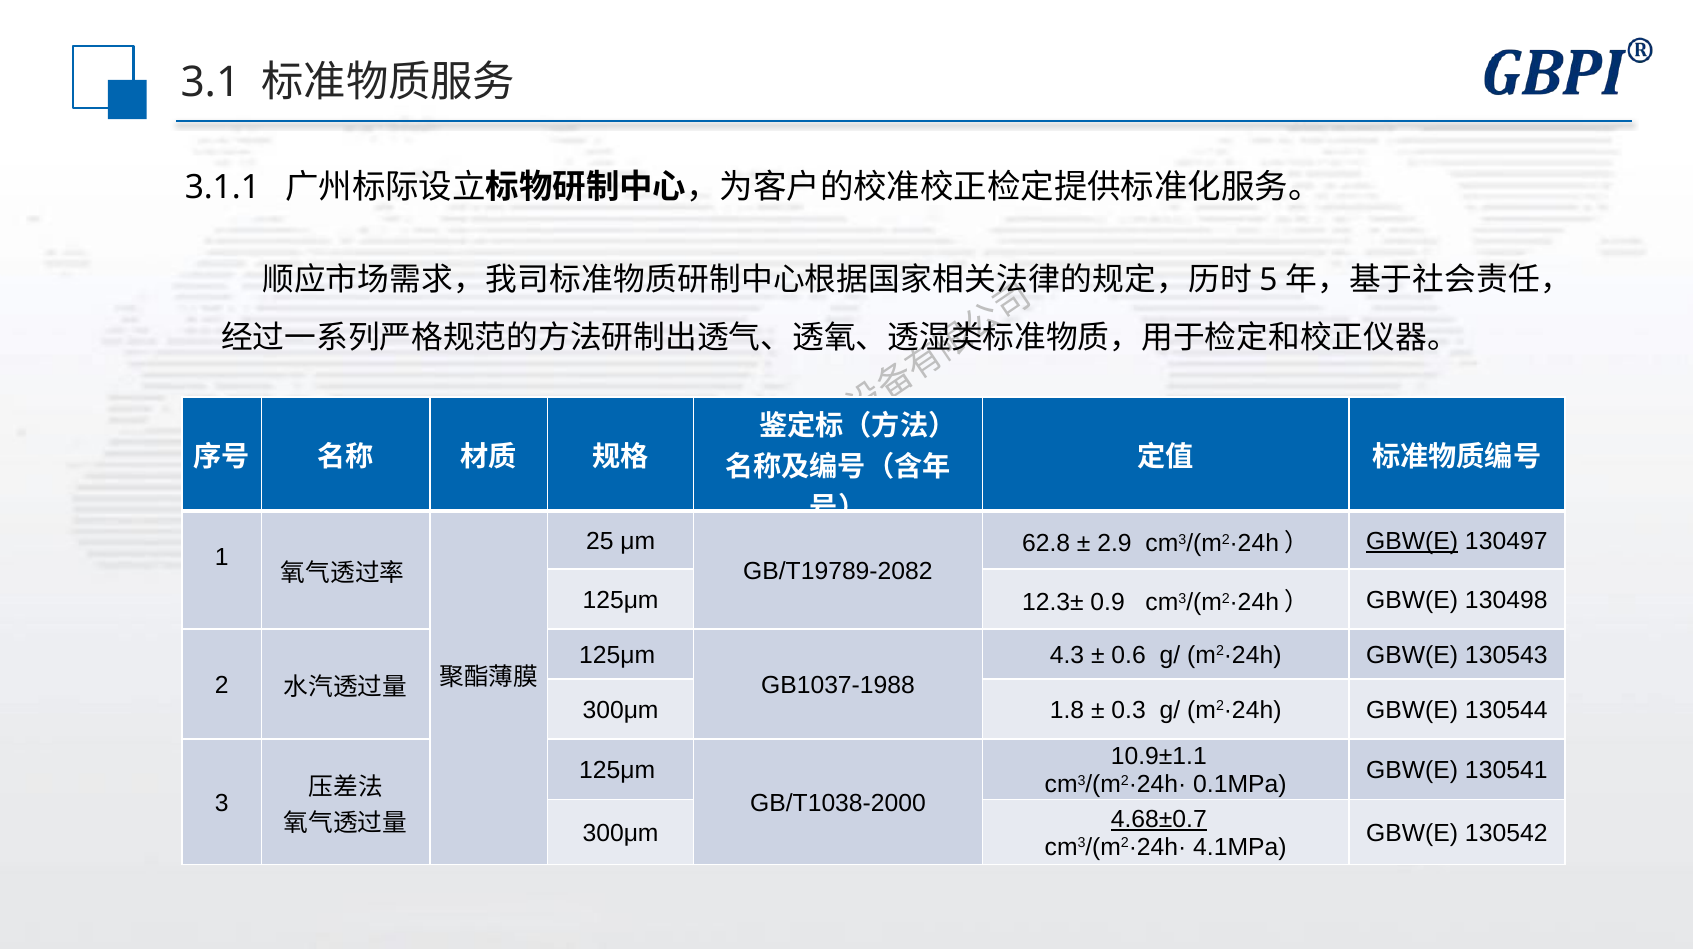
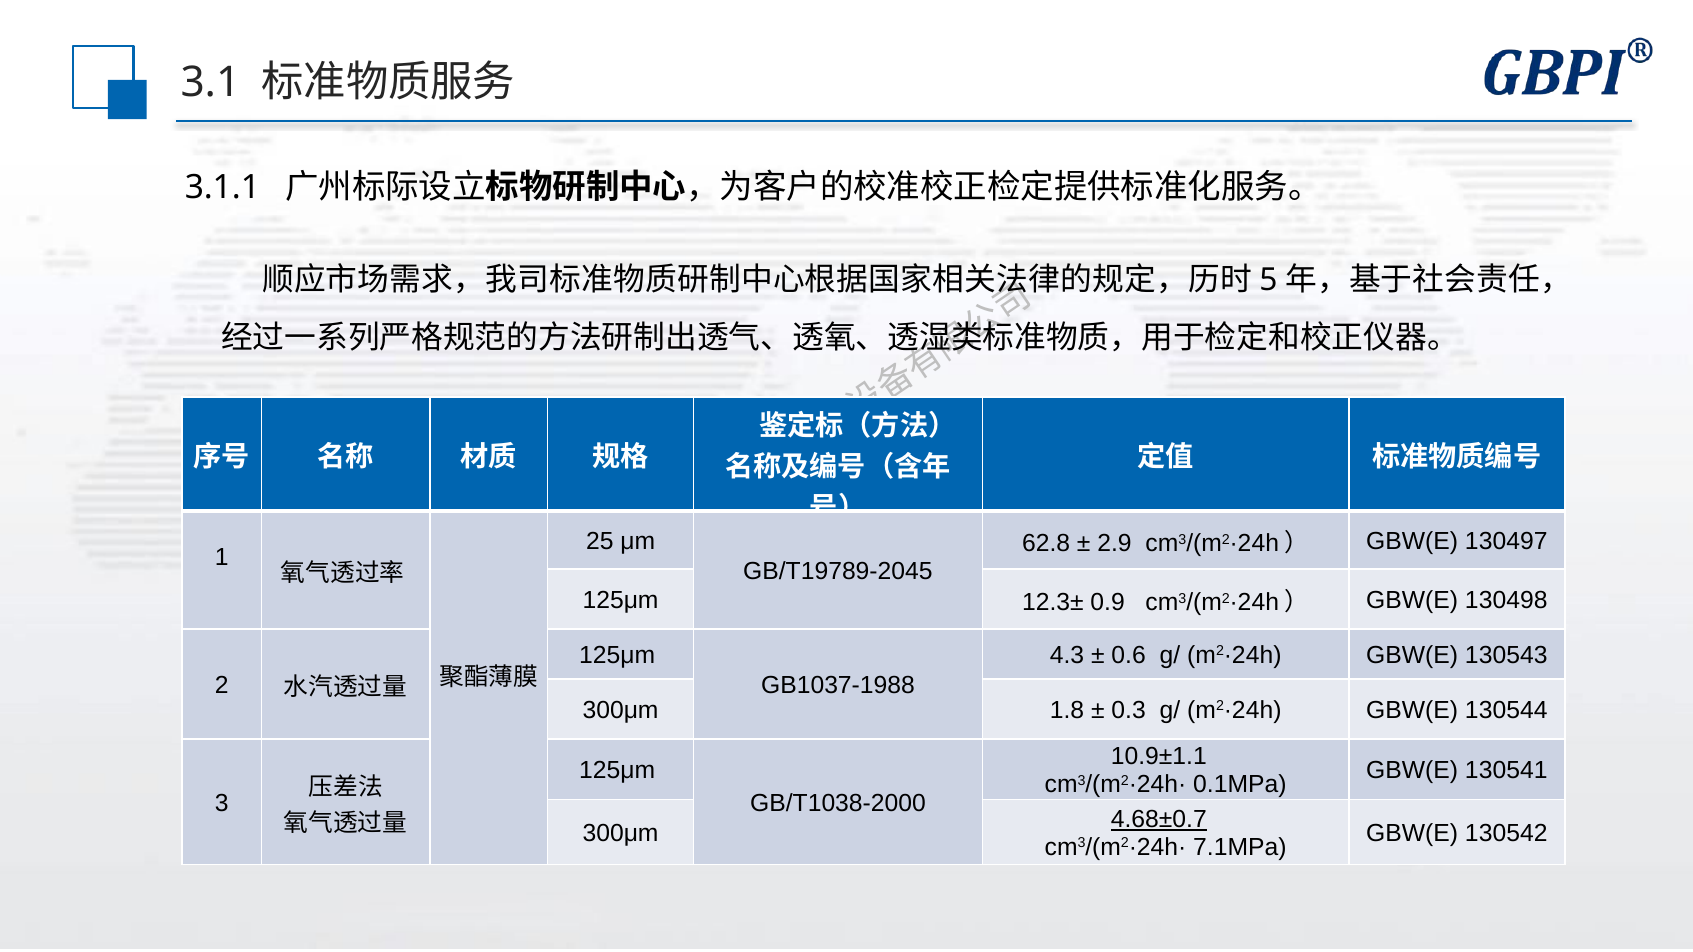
GBW(E underline: present -> none (1412, 541)
GB/T19789-2082: GB/T19789-2082 -> GB/T19789-2045 (838, 571)
4.1MPa: 4.1MPa -> 7.1MPa (1240, 847)
